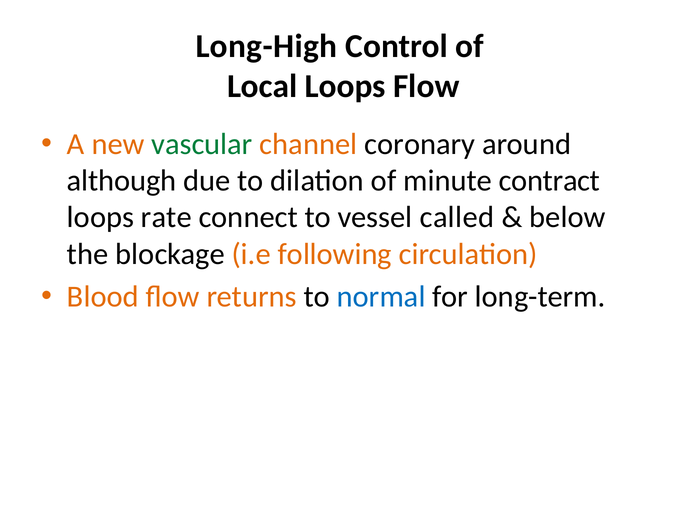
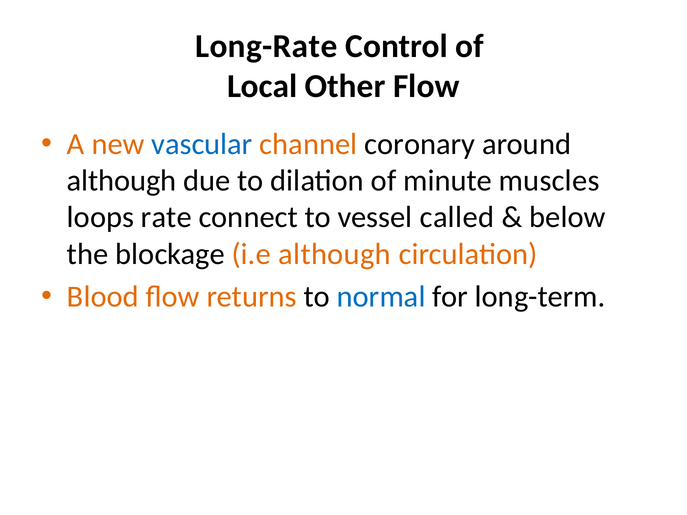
Long-High: Long-High -> Long-Rate (266, 46)
Local Loops: Loops -> Other (345, 87)
vascular colour: green -> blue (202, 144)
contract: contract -> muscles (549, 181)
i.e following: following -> although (335, 254)
